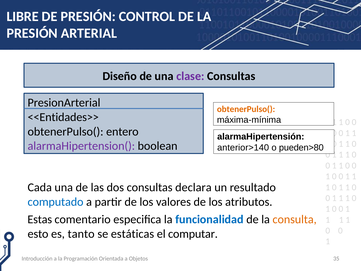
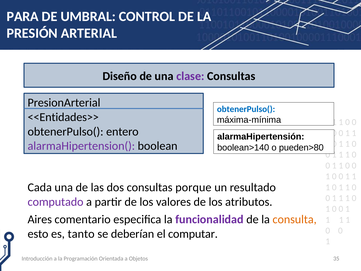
LIBRE: LIBRE -> PARA (23, 16)
DE PRESIÓN: PRESIÓN -> UMBRAL (88, 16)
obtenerPulso( colour: orange -> blue (246, 109)
anterior>140: anterior>140 -> boolean>140 (243, 147)
declara: declara -> porque (193, 187)
computado colour: blue -> purple (56, 202)
Estas: Estas -> Aires (40, 219)
funcionalidad colour: blue -> purple (209, 219)
estáticas: estáticas -> deberían (133, 234)
